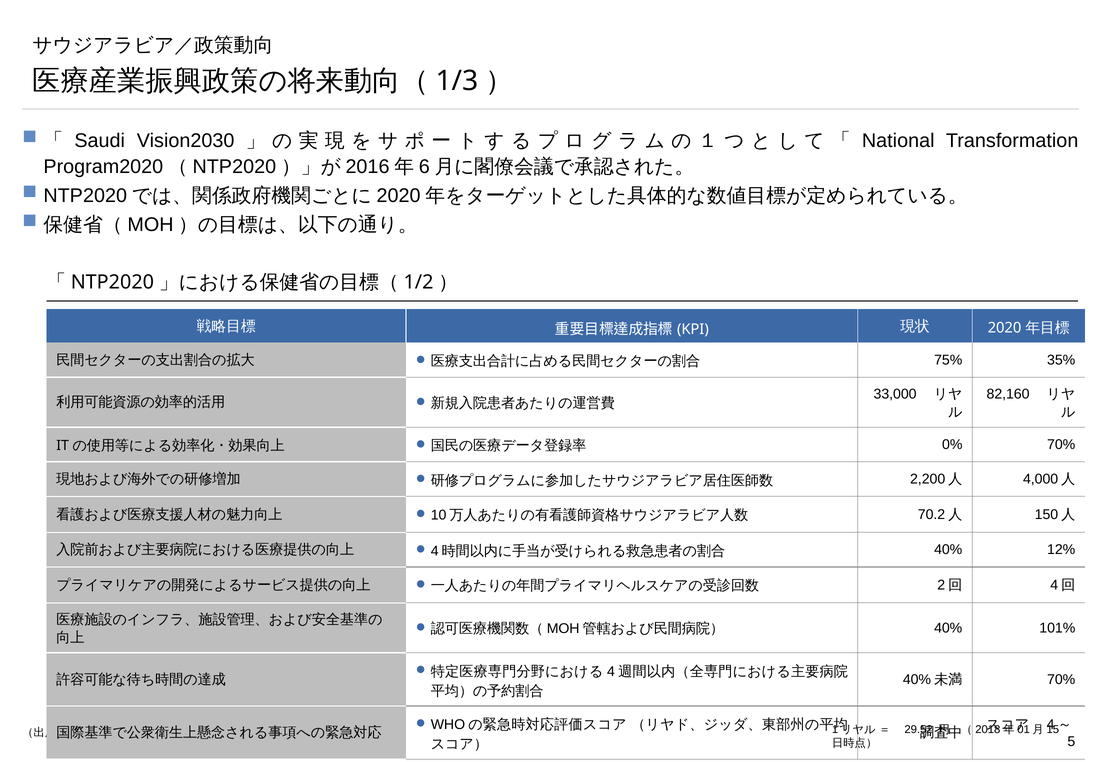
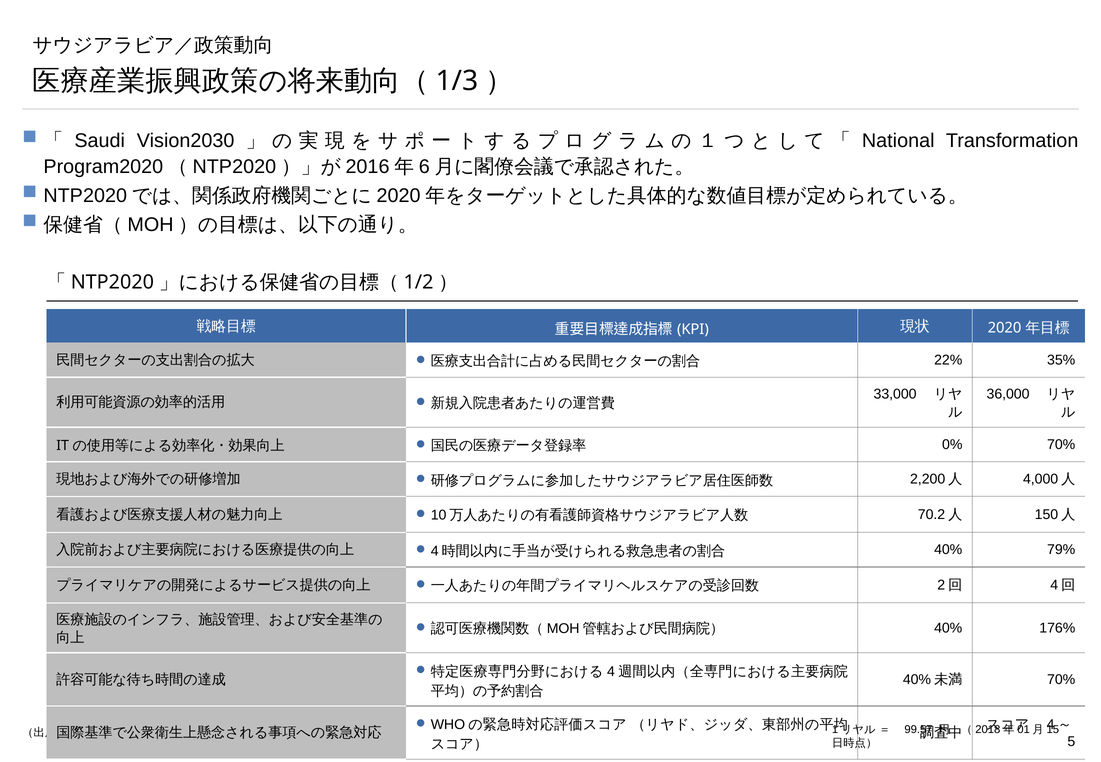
75%: 75% -> 22% (948, 360)
82,160: 82,160 -> 36,000 (1008, 394)
12%: 12% -> 79% (1061, 550)
101%: 101% -> 176% (1057, 628)
29.52: 29.52 -> 99.57 (919, 730)
